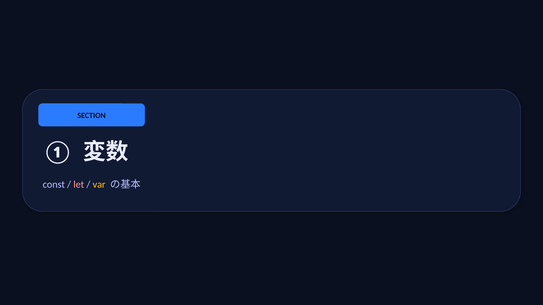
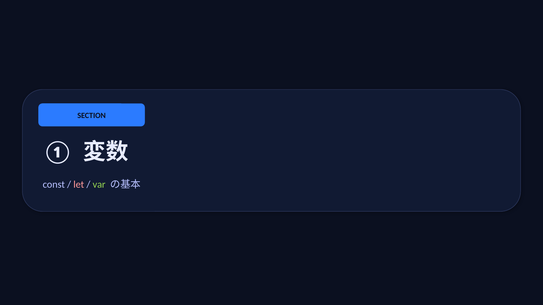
var colour: yellow -> light green (99, 185)
